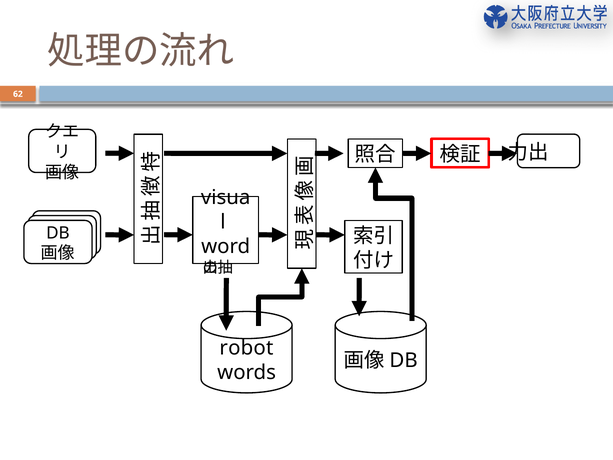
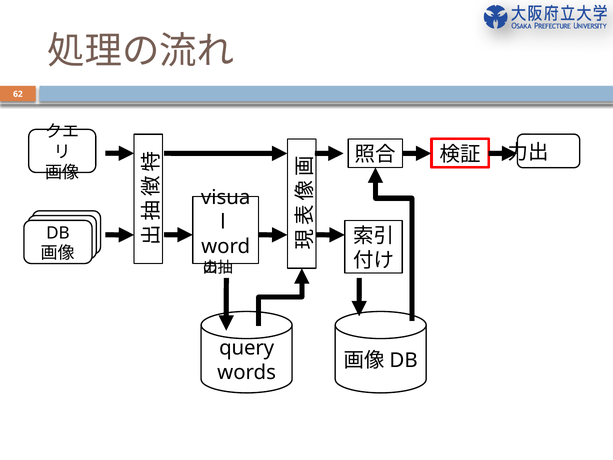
robot: robot -> query (247, 348)
